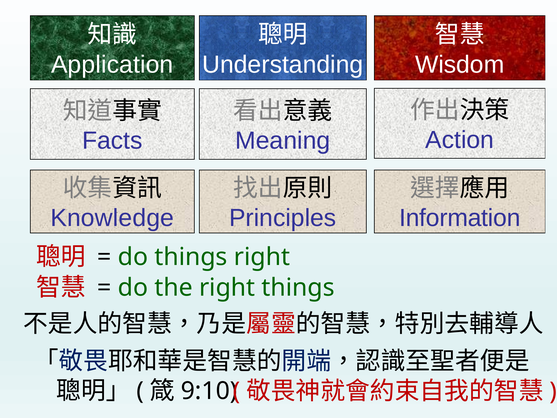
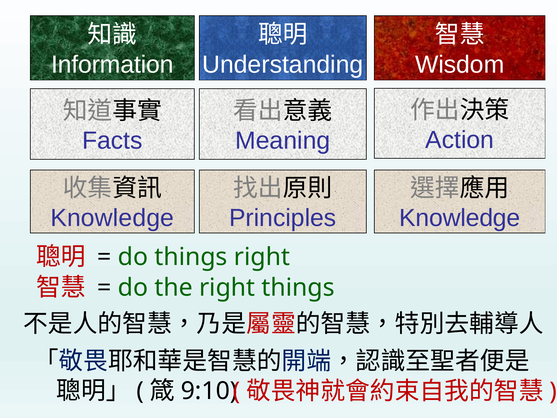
Application: Application -> Information (112, 65)
Information: Information -> Knowledge (460, 218)
